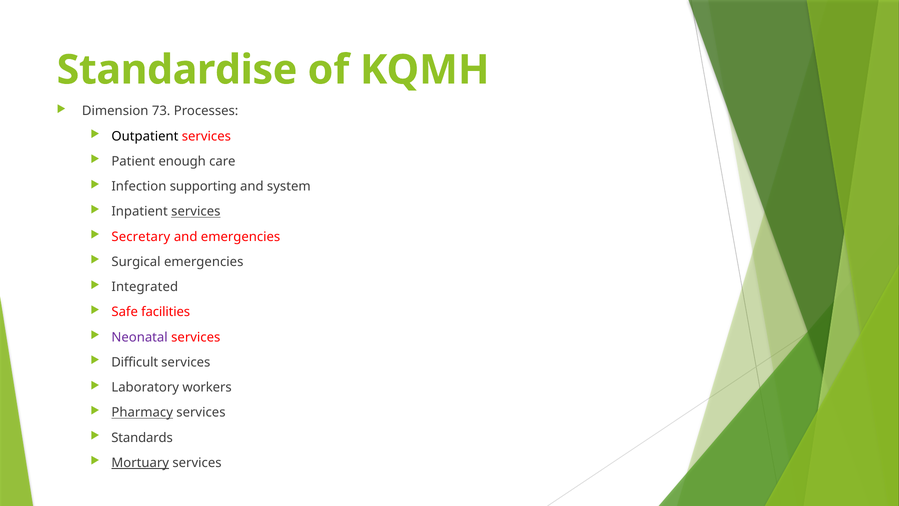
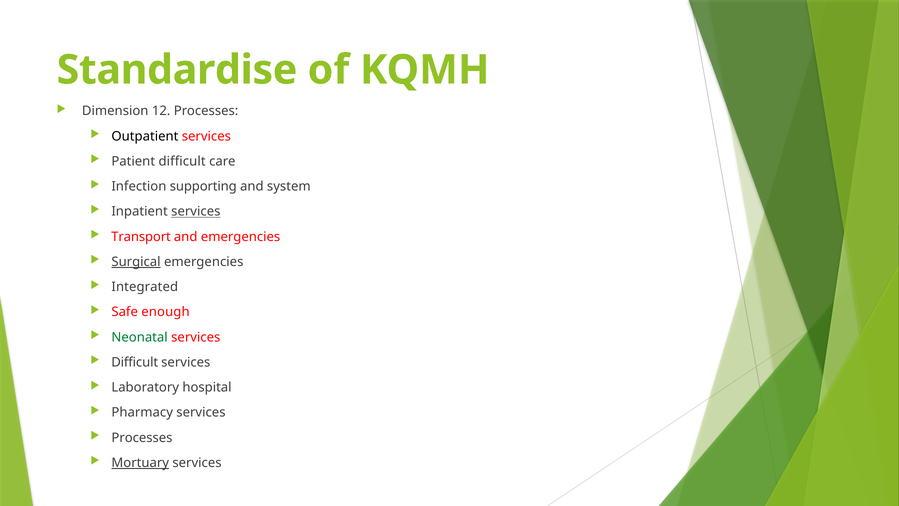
73: 73 -> 12 (161, 111)
Patient enough: enough -> difficult (182, 161)
Secretary: Secretary -> Transport (141, 237)
Surgical underline: none -> present (136, 262)
facilities: facilities -> enough (165, 312)
Neonatal colour: purple -> green (140, 337)
workers: workers -> hospital (207, 387)
Pharmacy underline: present -> none (142, 412)
Standards: Standards -> Processes (142, 437)
